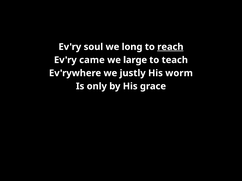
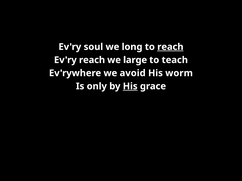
Ev'ry came: came -> reach (92, 60)
justly: justly -> avoid (133, 73)
His underline: none -> present (130, 86)
